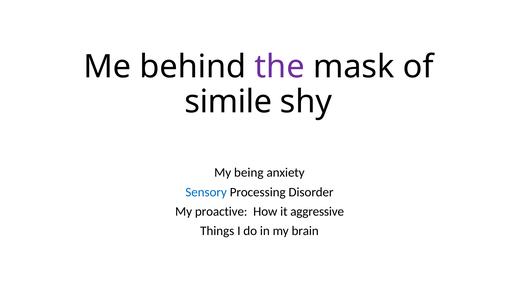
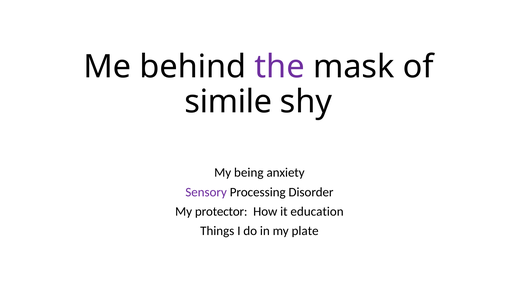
Sensory colour: blue -> purple (206, 192)
proactive: proactive -> protector (221, 211)
aggressive: aggressive -> education (317, 211)
brain: brain -> plate (305, 231)
